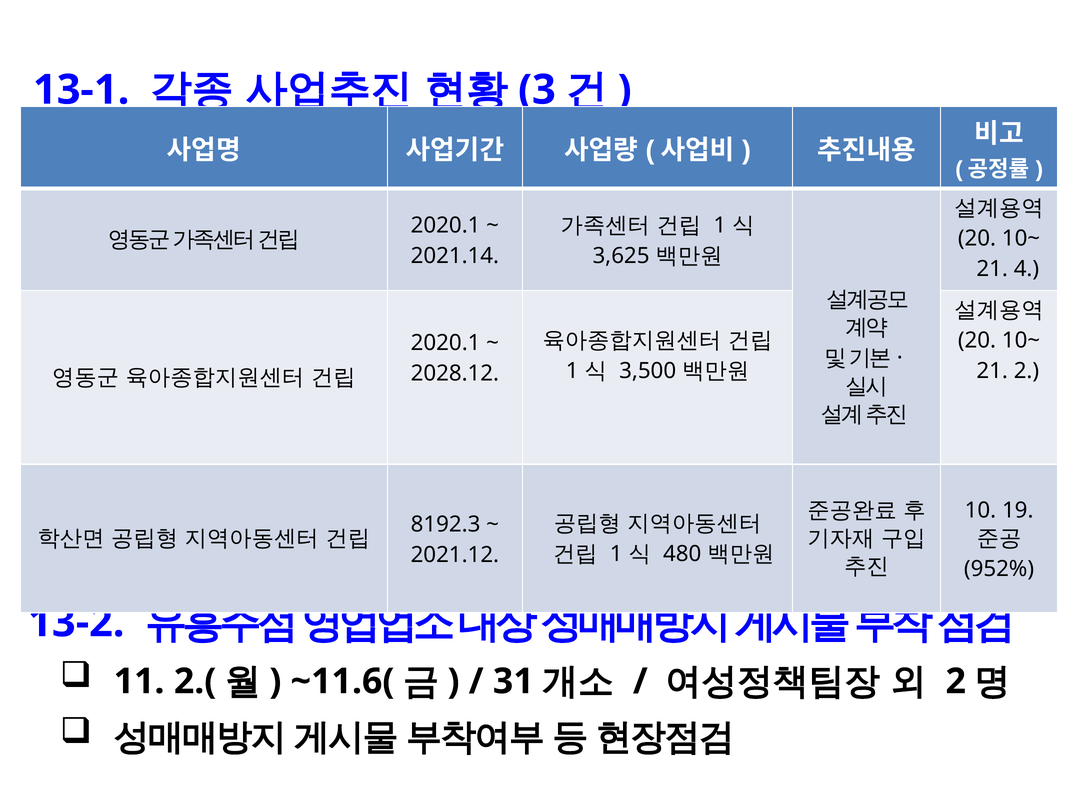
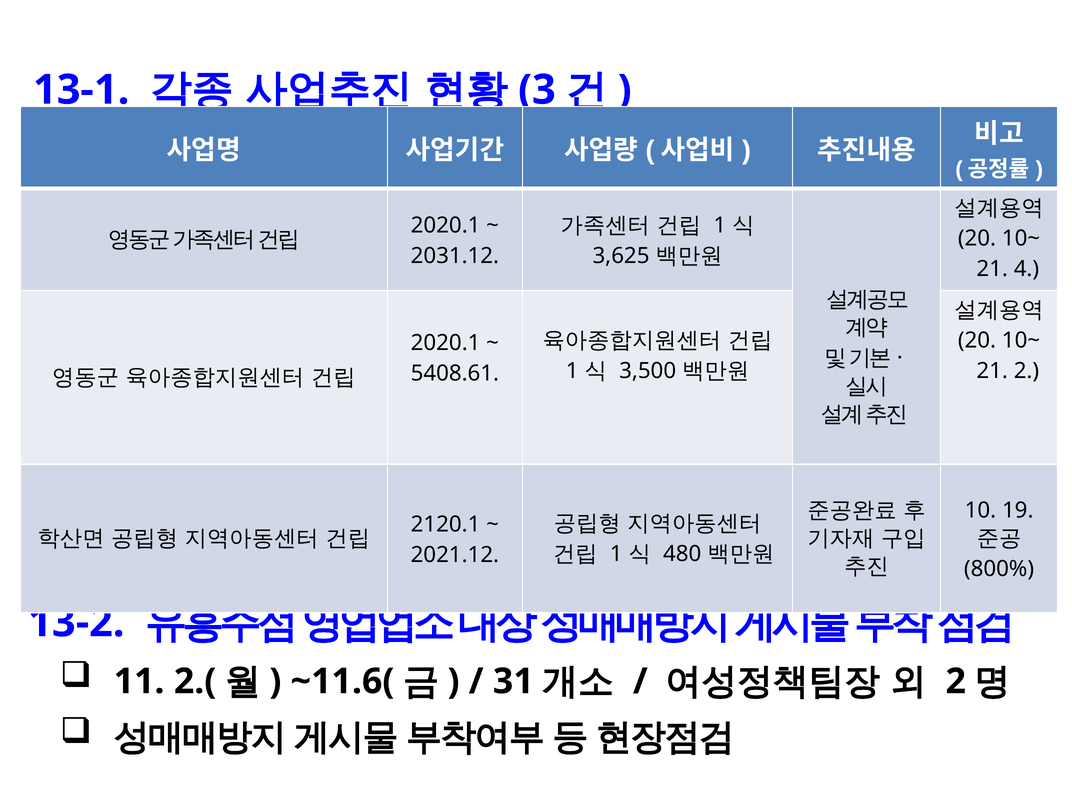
2021.14: 2021.14 -> 2031.12 (455, 256)
2028.12: 2028.12 -> 5408.61 (455, 374)
8192.3: 8192.3 -> 2120.1 (446, 524)
952%: 952% -> 800% (999, 569)
